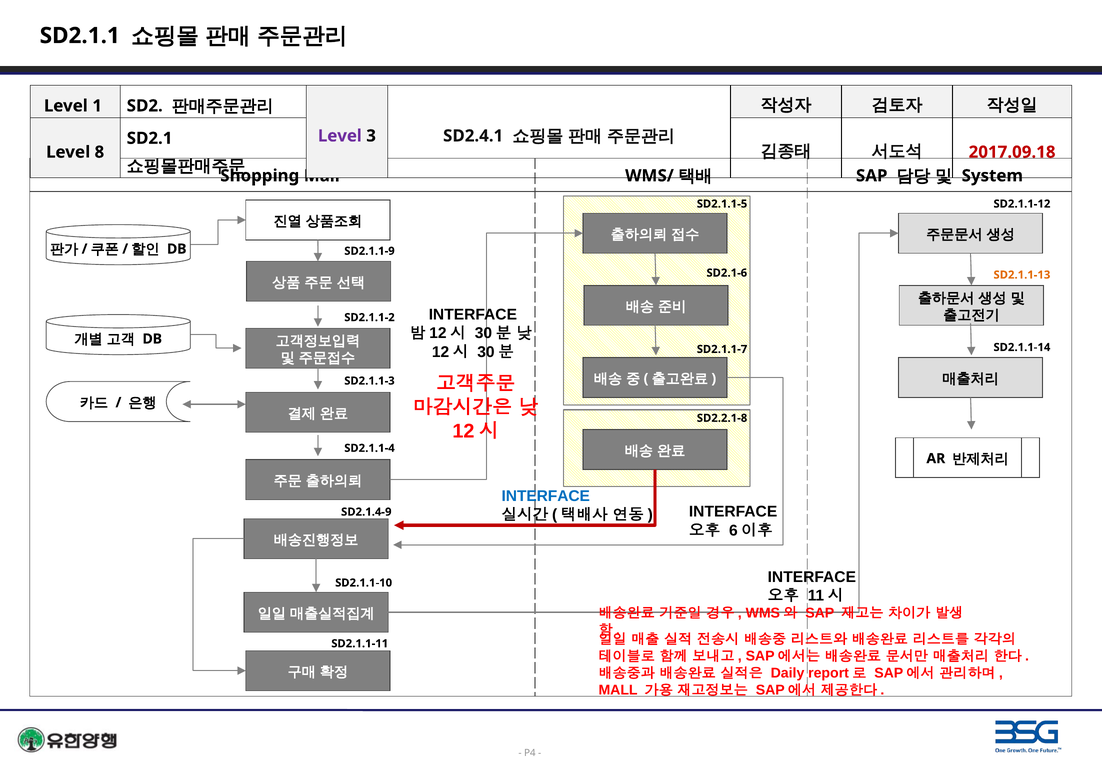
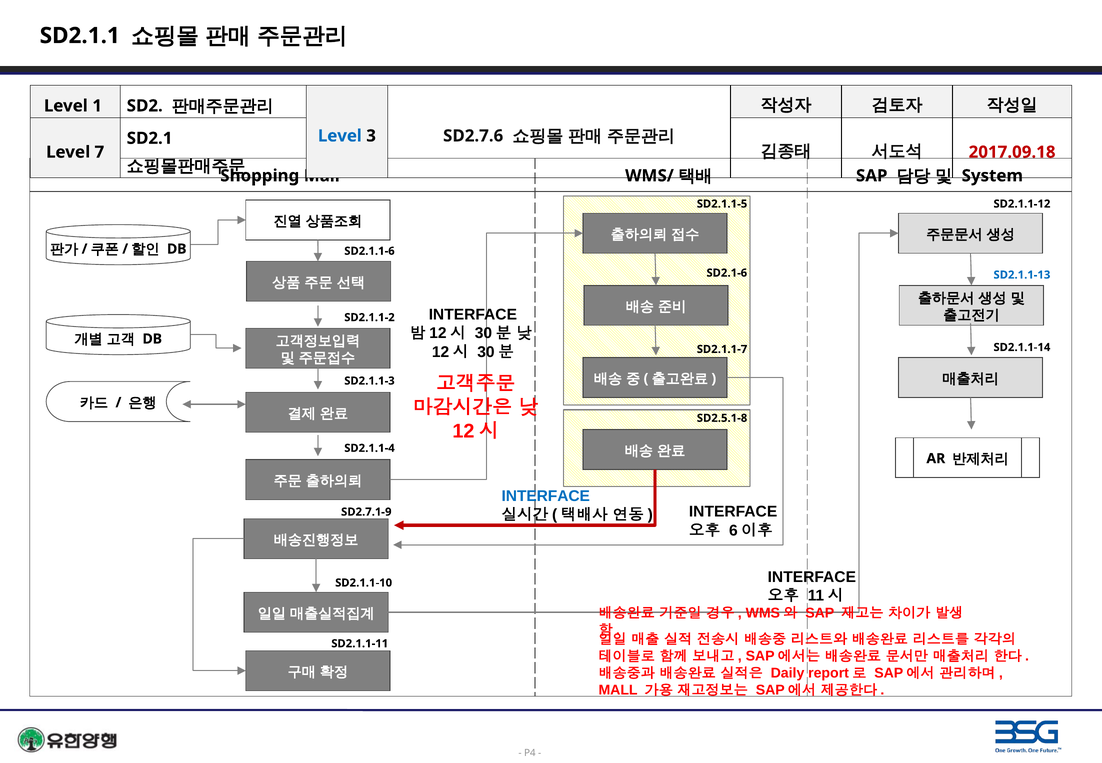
Level colour: purple -> blue (340, 136)
SD2.4.1: SD2.4.1 -> SD2.7.6 (473, 136)
8: 8 -> 7 (99, 152)
SD2.1.1-9: SD2.1.1-9 -> SD2.1.1-6 (369, 251)
SD2.1.1-13 colour: orange -> blue (1022, 275)
SD2.2.1-8: SD2.2.1-8 -> SD2.5.1-8 (722, 418)
SD2.1.4-9: SD2.1.4-9 -> SD2.7.1-9 (366, 512)
